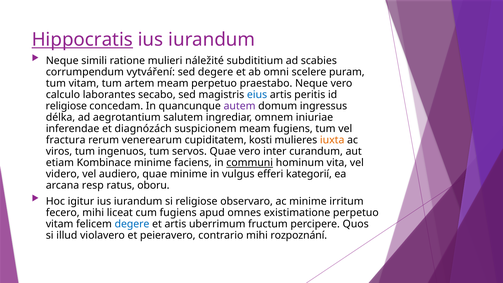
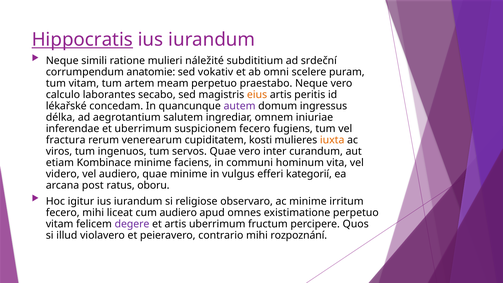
scabies: scabies -> srdeční (319, 61)
vytváření: vytváření -> anatomie (151, 72)
sed degere: degere -> vokativ (216, 72)
eius colour: blue -> orange (257, 95)
religiose: religiose -> lékařské (66, 106)
et diagnózách: diagnózách -> uberrimum (143, 129)
suspicionem meam: meam -> fecero (255, 129)
communi underline: present -> none (250, 163)
resp: resp -> post (93, 185)
cum fugiens: fugiens -> audiero (178, 213)
degere colour: blue -> purple (132, 224)
